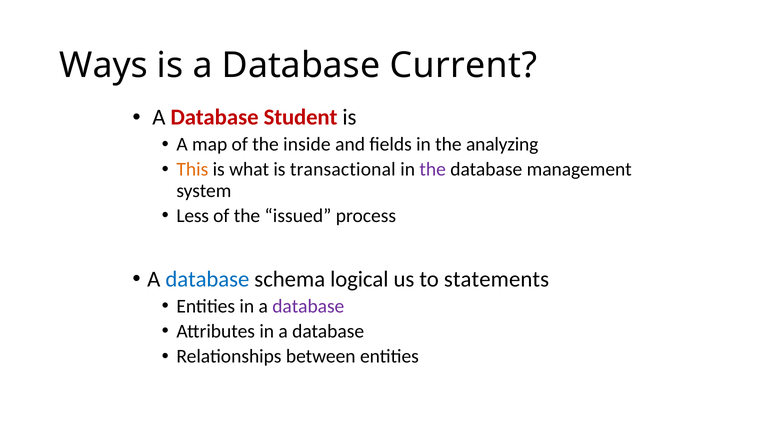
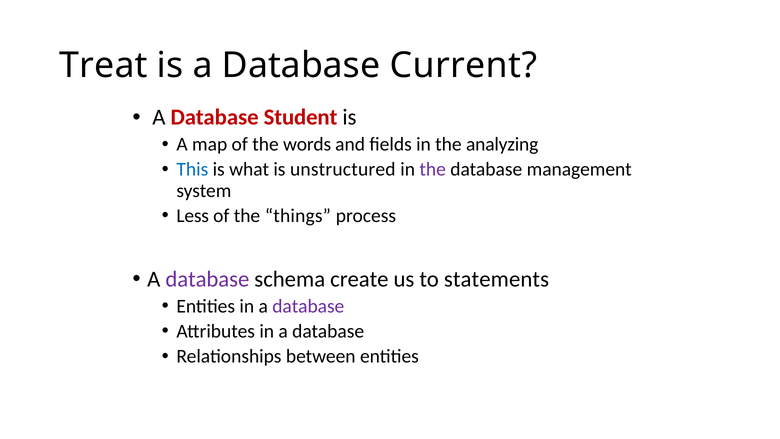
Ways: Ways -> Treat (104, 66)
inside: inside -> words (307, 144)
This colour: orange -> blue (192, 169)
transactional: transactional -> unstructured (343, 169)
issued: issued -> things (298, 216)
database colour: blue -> purple (207, 279)
logical: logical -> create (359, 279)
